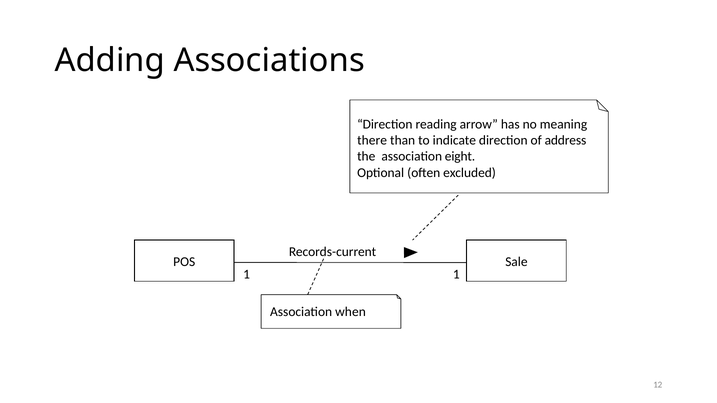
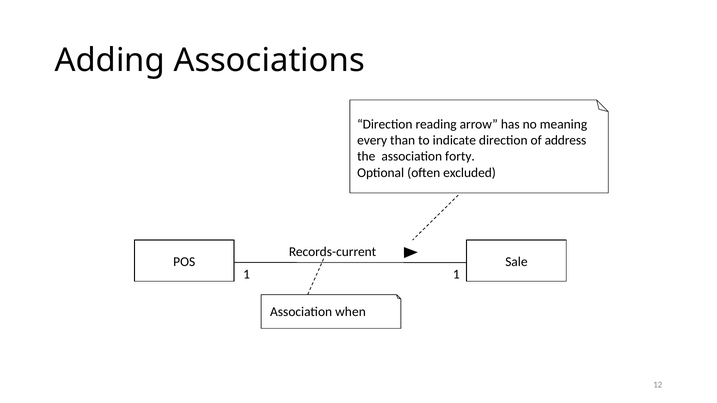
there: there -> every (372, 141)
eight: eight -> forty (460, 157)
